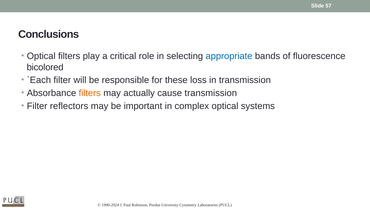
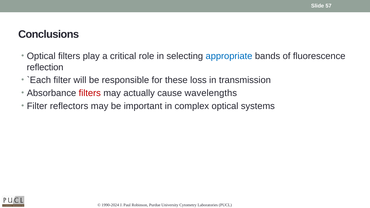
bicolored: bicolored -> reflection (45, 67)
filters colour: orange -> red (90, 93)
cause transmission: transmission -> wavelengths (211, 93)
